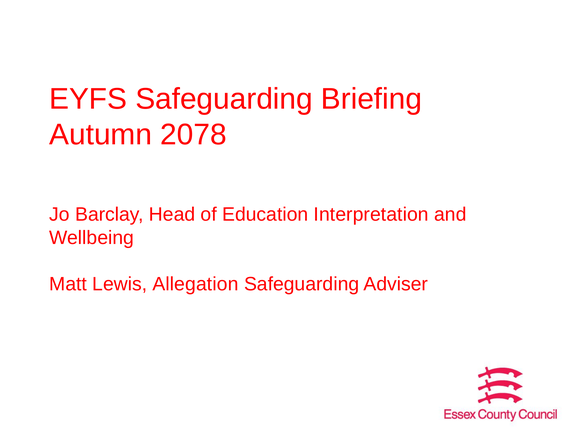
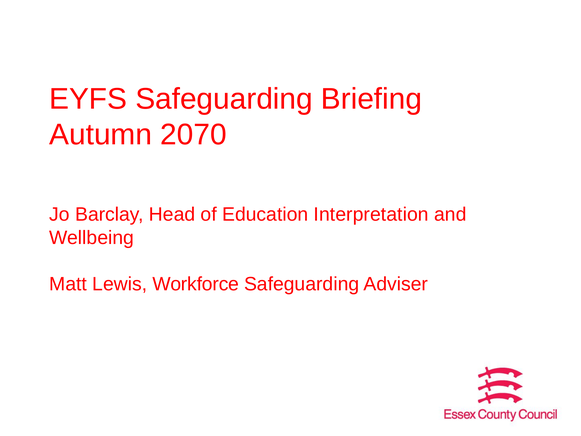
2078: 2078 -> 2070 (193, 135)
Allegation: Allegation -> Workforce (196, 284)
